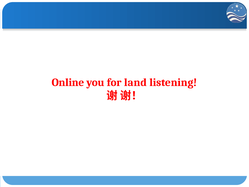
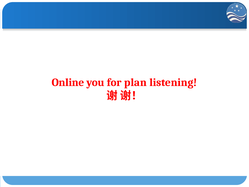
land: land -> plan (135, 82)
